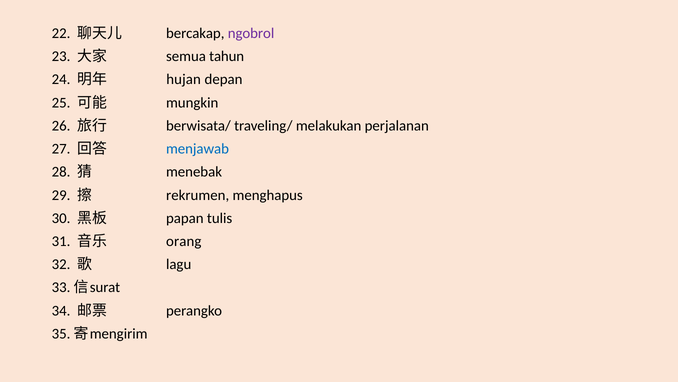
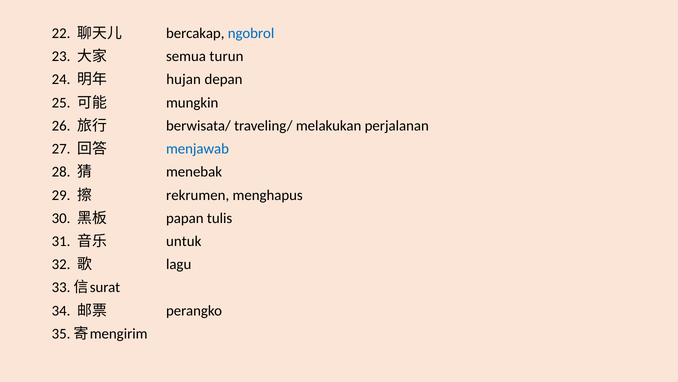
ngobrol colour: purple -> blue (251, 33)
tahun: tahun -> turun (226, 56)
orang: orang -> untuk (184, 241)
